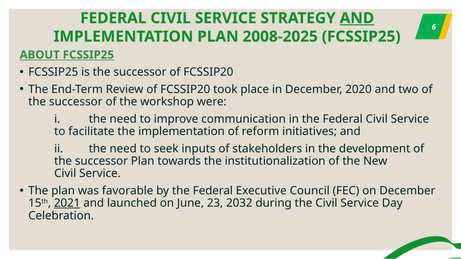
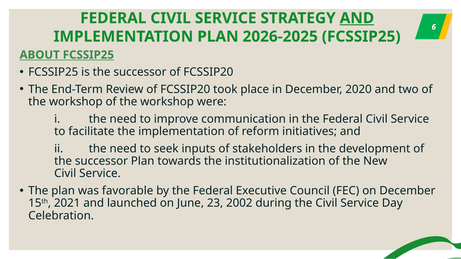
2008-2025: 2008-2025 -> 2026-2025 (280, 37)
successor: successor -> workshop (76, 102)
2021 underline: present -> none (67, 203)
2032: 2032 -> 2002 (239, 203)
